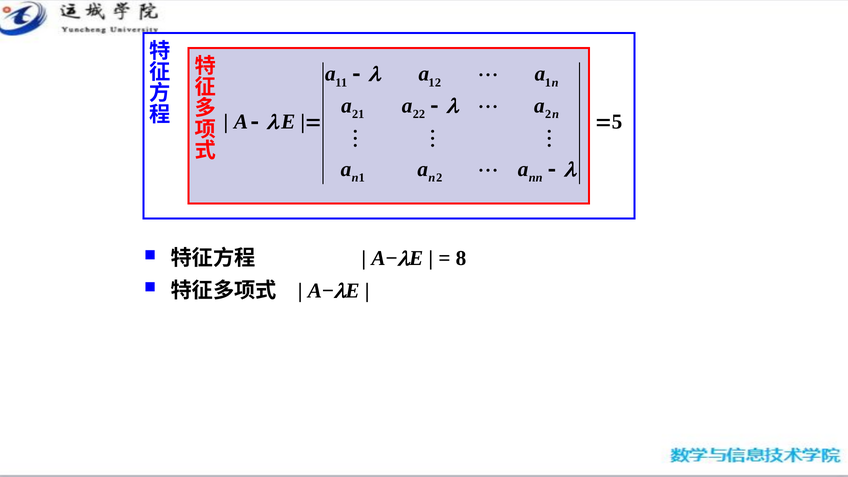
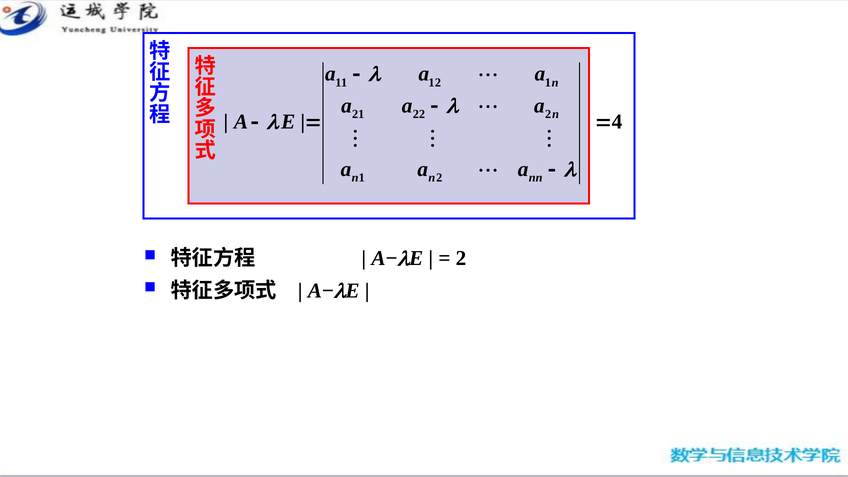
5: 5 -> 4 (617, 122)
8: 8 -> 2 (461, 258)
